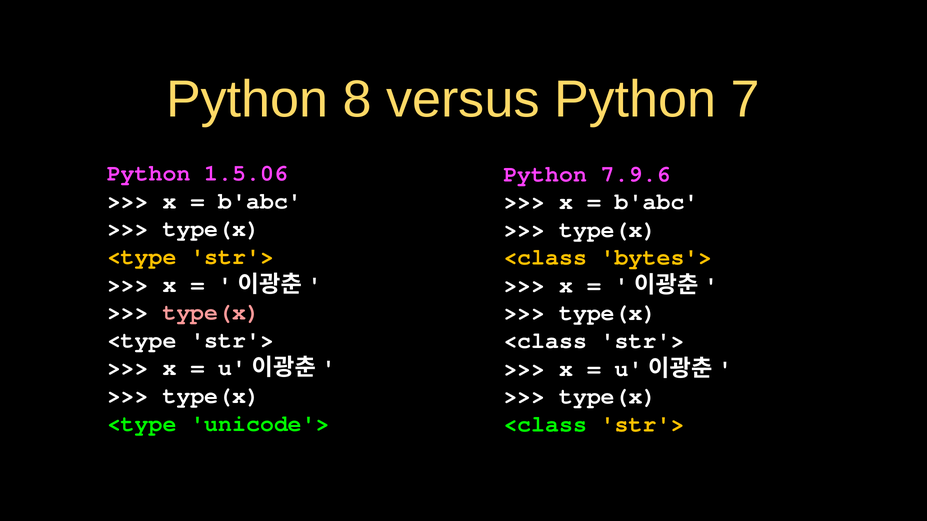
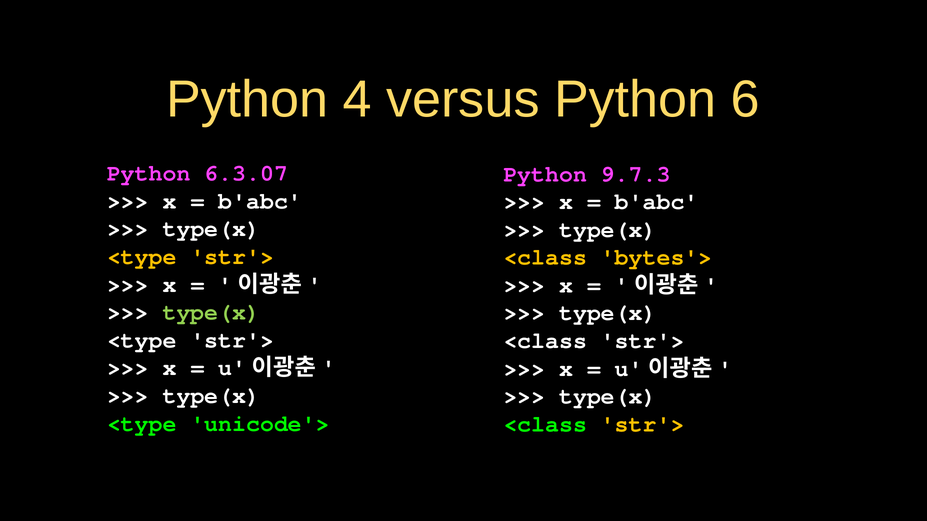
8: 8 -> 4 (357, 100)
7: 7 -> 6 (745, 100)
1.5.06: 1.5.06 -> 6.3.07 (246, 173)
7.9.6: 7.9.6 -> 9.7.3 (636, 174)
type(x colour: pink -> light green (211, 312)
